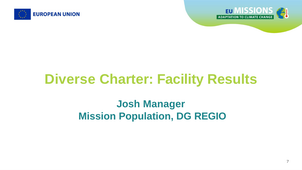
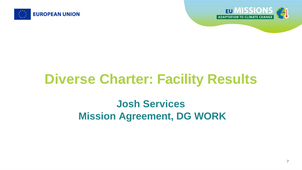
Manager: Manager -> Services (164, 104)
Population: Population -> Agreement (146, 116)
REGIO: REGIO -> WORK (210, 116)
